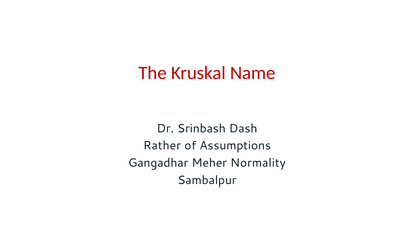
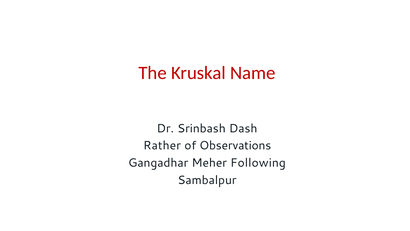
Assumptions: Assumptions -> Observations (235, 145)
Normality: Normality -> Following (258, 163)
